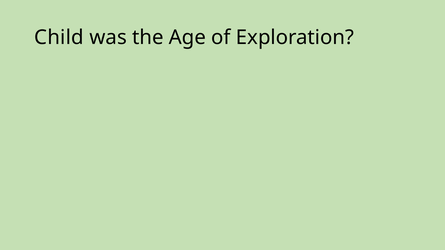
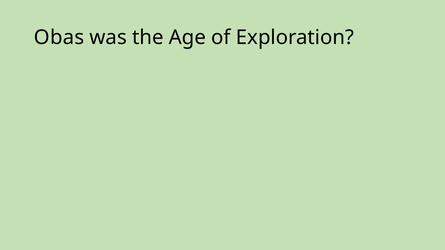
Child: Child -> Obas (59, 37)
